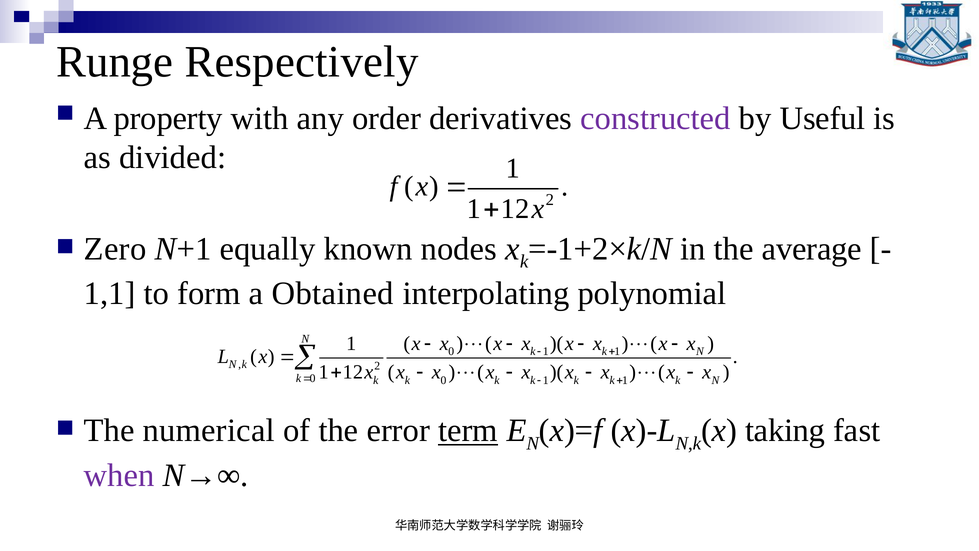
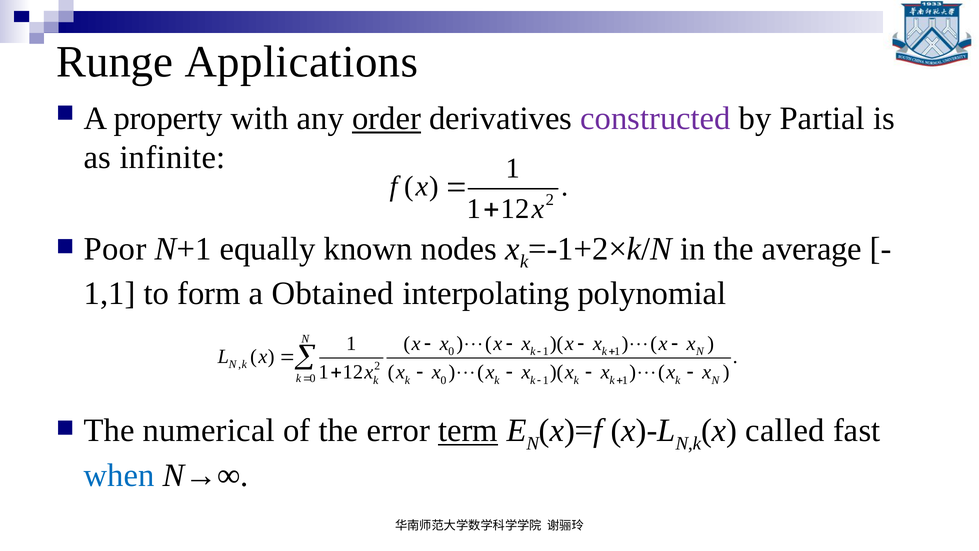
Respectively: Respectively -> Applications (301, 62)
order underline: none -> present (386, 118)
Useful: Useful -> Partial (822, 118)
divided: divided -> infinite (172, 157)
Zero: Zero -> Poor (115, 249)
taking: taking -> called (785, 430)
when colour: purple -> blue (119, 475)
